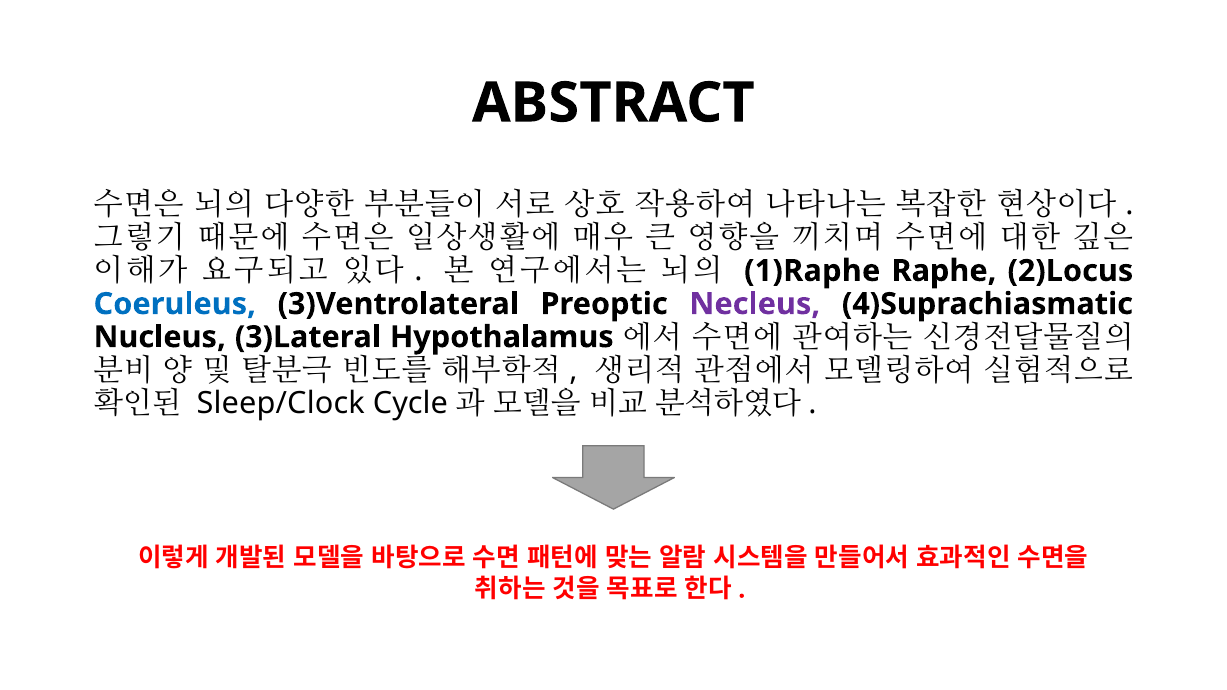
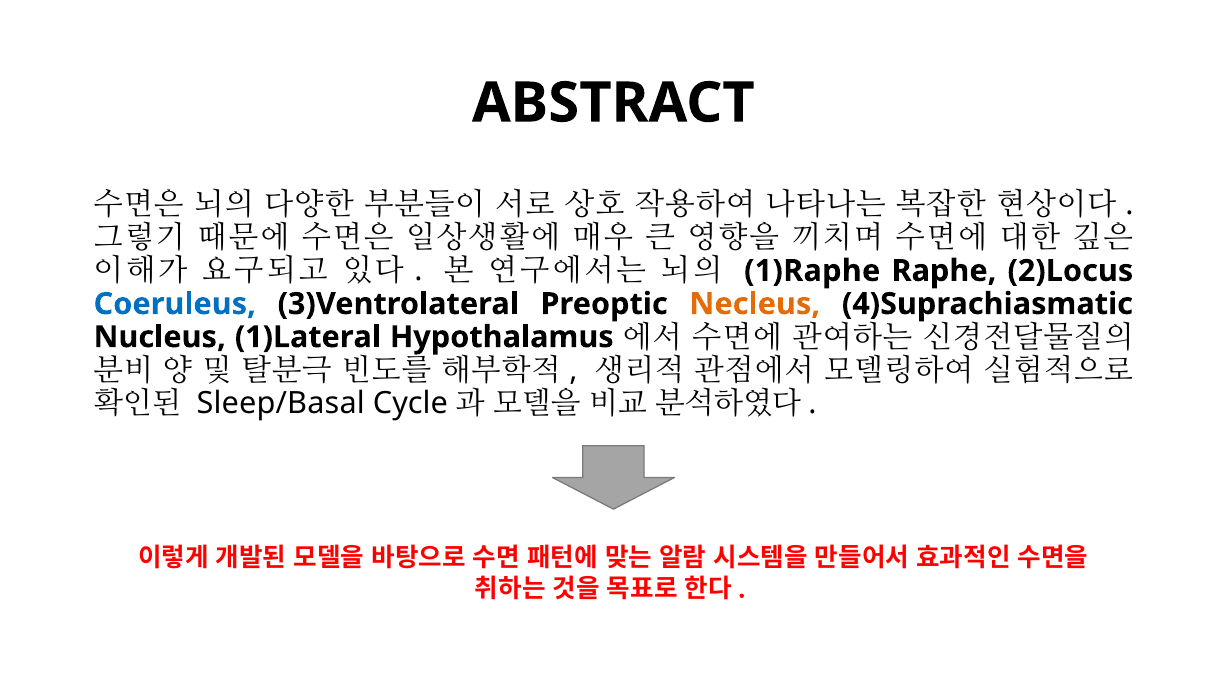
Necleus colour: purple -> orange (755, 304)
3)Lateral: 3)Lateral -> 1)Lateral (308, 337)
Sleep/Clock: Sleep/Clock -> Sleep/Basal (281, 403)
